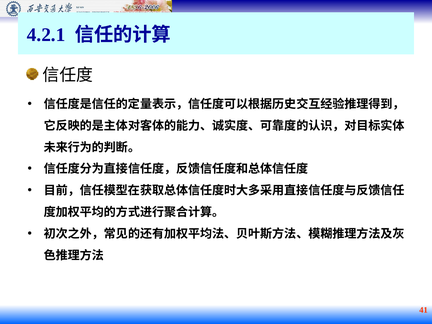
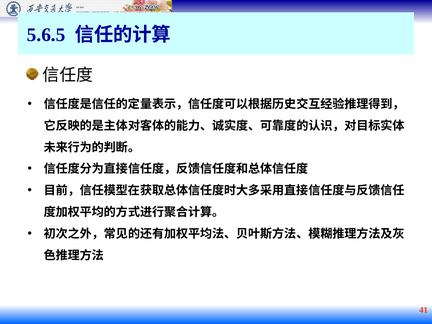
4.2.1: 4.2.1 -> 5.6.5 (46, 35)
